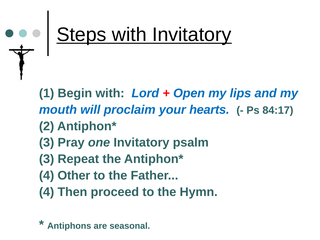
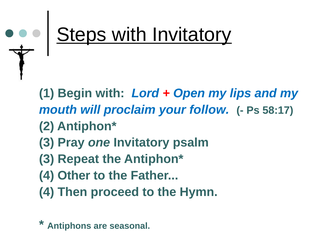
hearts: hearts -> follow (209, 110)
84:17: 84:17 -> 58:17 (278, 110)
